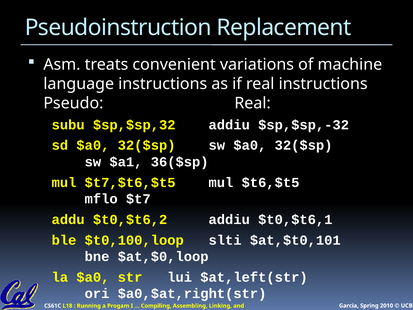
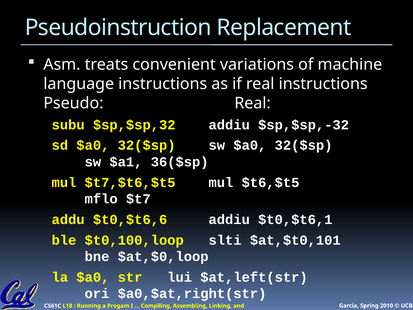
$t0,$t6,2: $t0,$t6,2 -> $t0,$t6,6 (130, 219)
